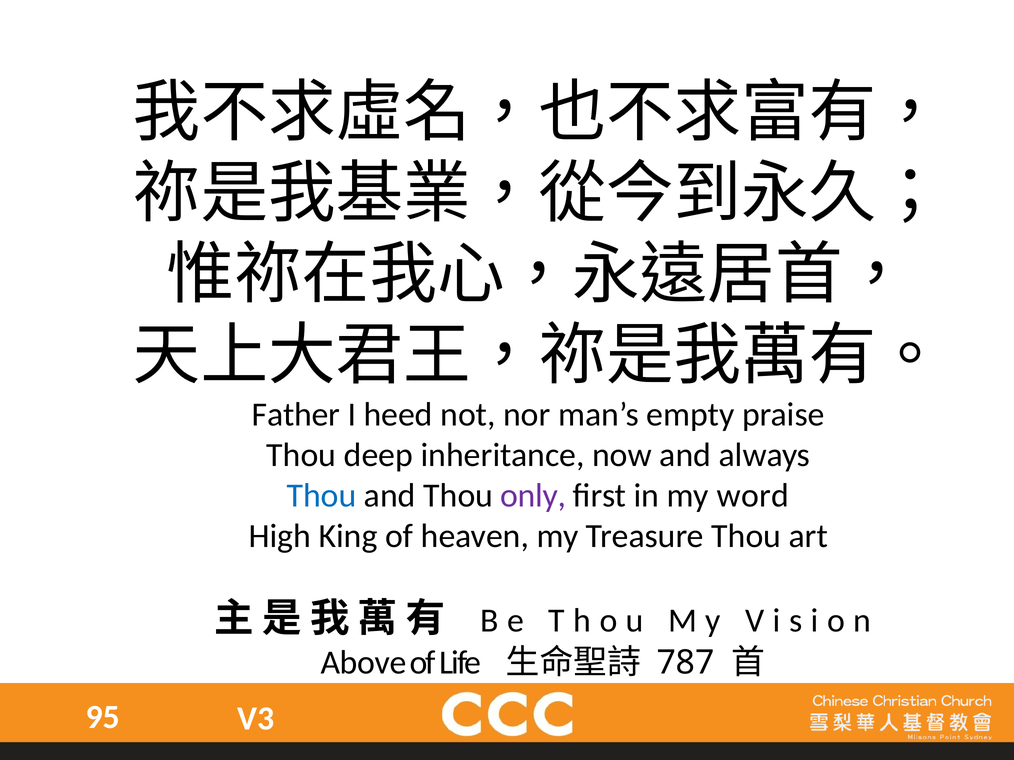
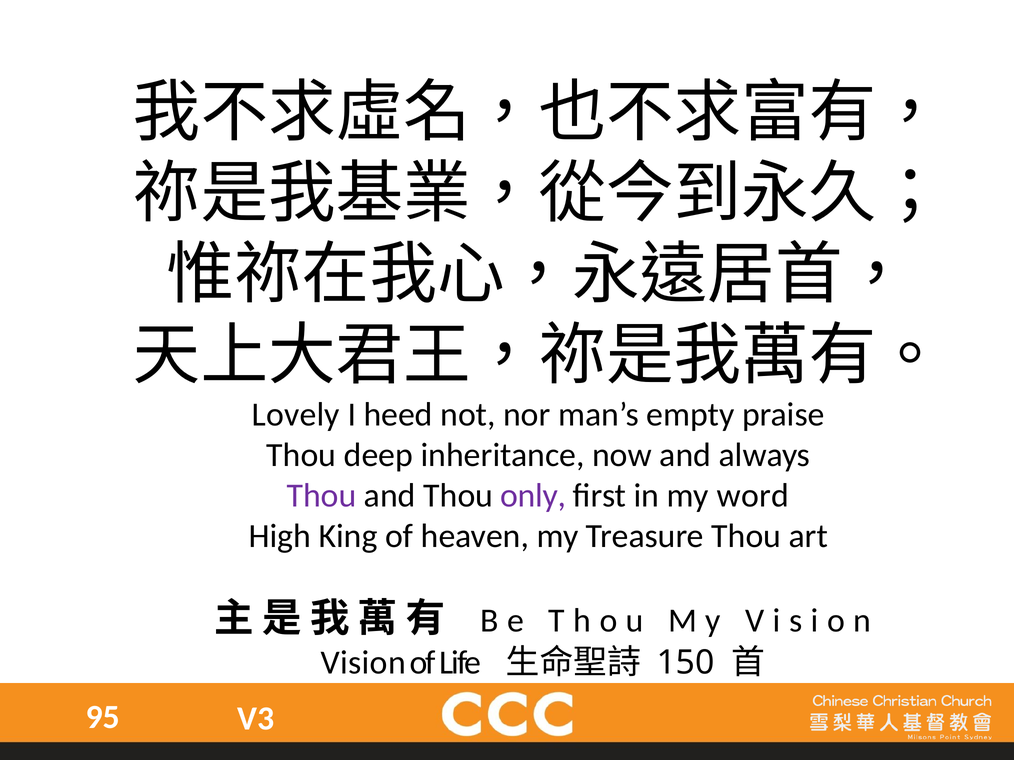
Father: Father -> Lovely (296, 415)
Thou colour: blue -> purple (322, 496)
Above: Above -> Vision (363, 663)
787: 787 -> 150 (686, 663)
